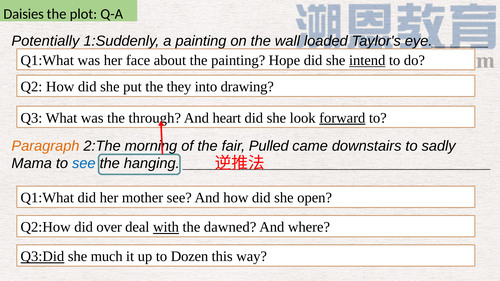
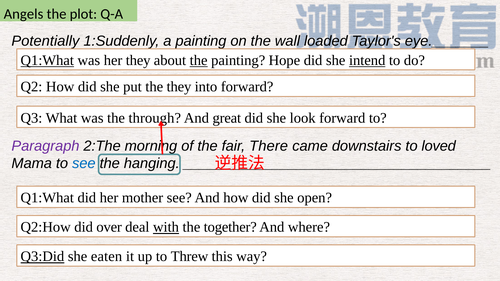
Daisies: Daisies -> Angels (23, 14)
Q1:What underline: none -> present (47, 60)
her face: face -> they (138, 60)
the underline: none -> present (199, 60)
into drawing: drawing -> forward (247, 87)
heart: heart -> great (227, 118)
forward underline: present -> none (342, 118)
Paragraph colour: orange -> purple (45, 146)
Pulled: Pulled -> There (269, 146)
sadly: sadly -> loved (439, 146)
dawned: dawned -> together (230, 227)
much: much -> eaten (107, 257)
Dozen: Dozen -> Threw (189, 257)
